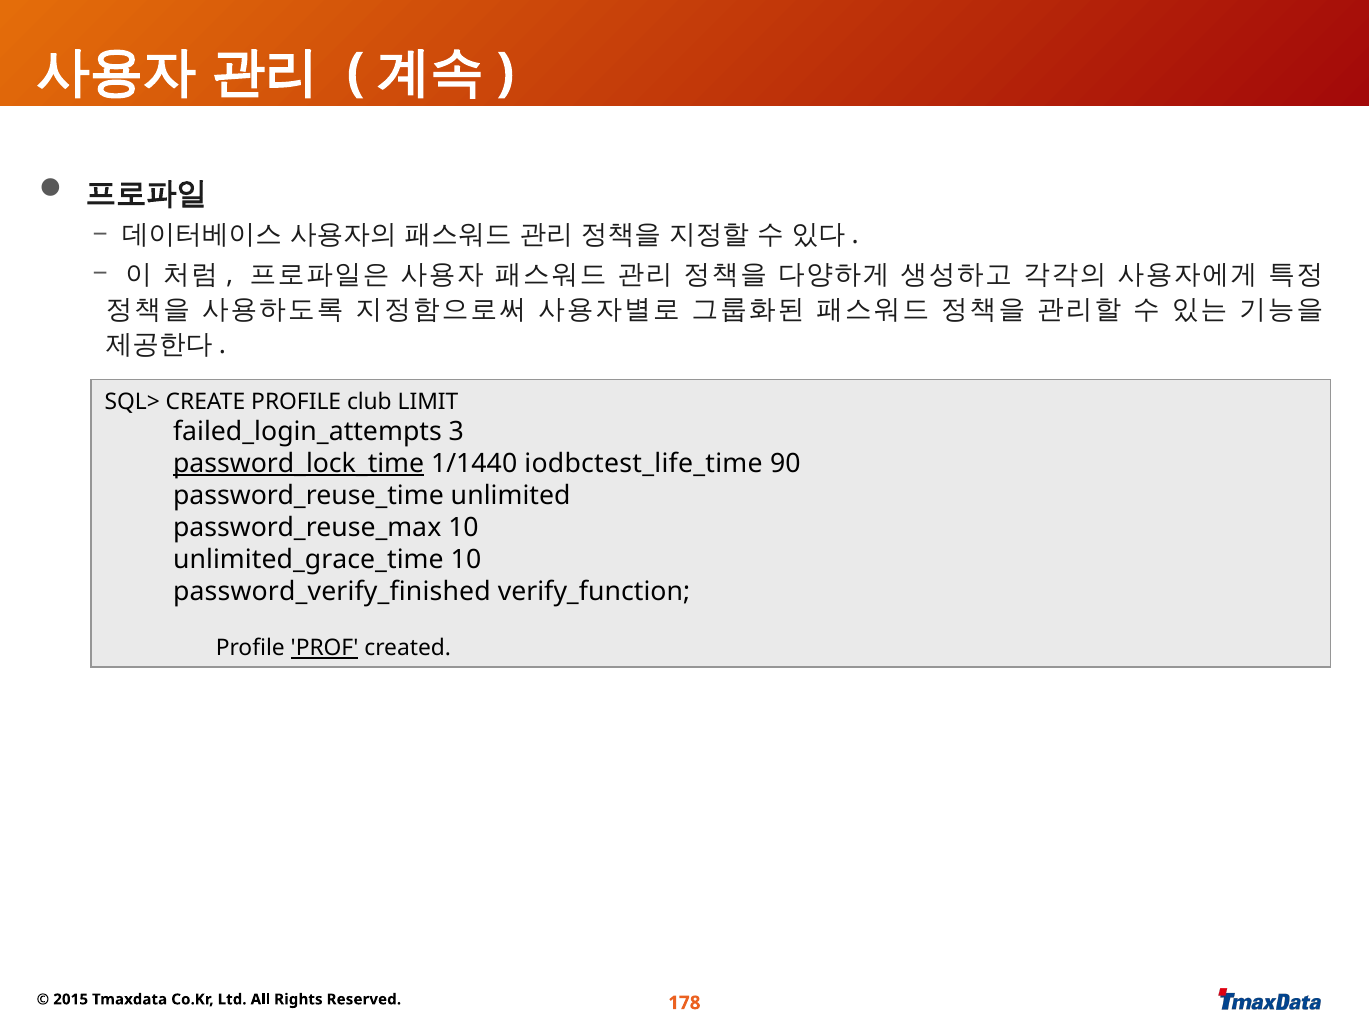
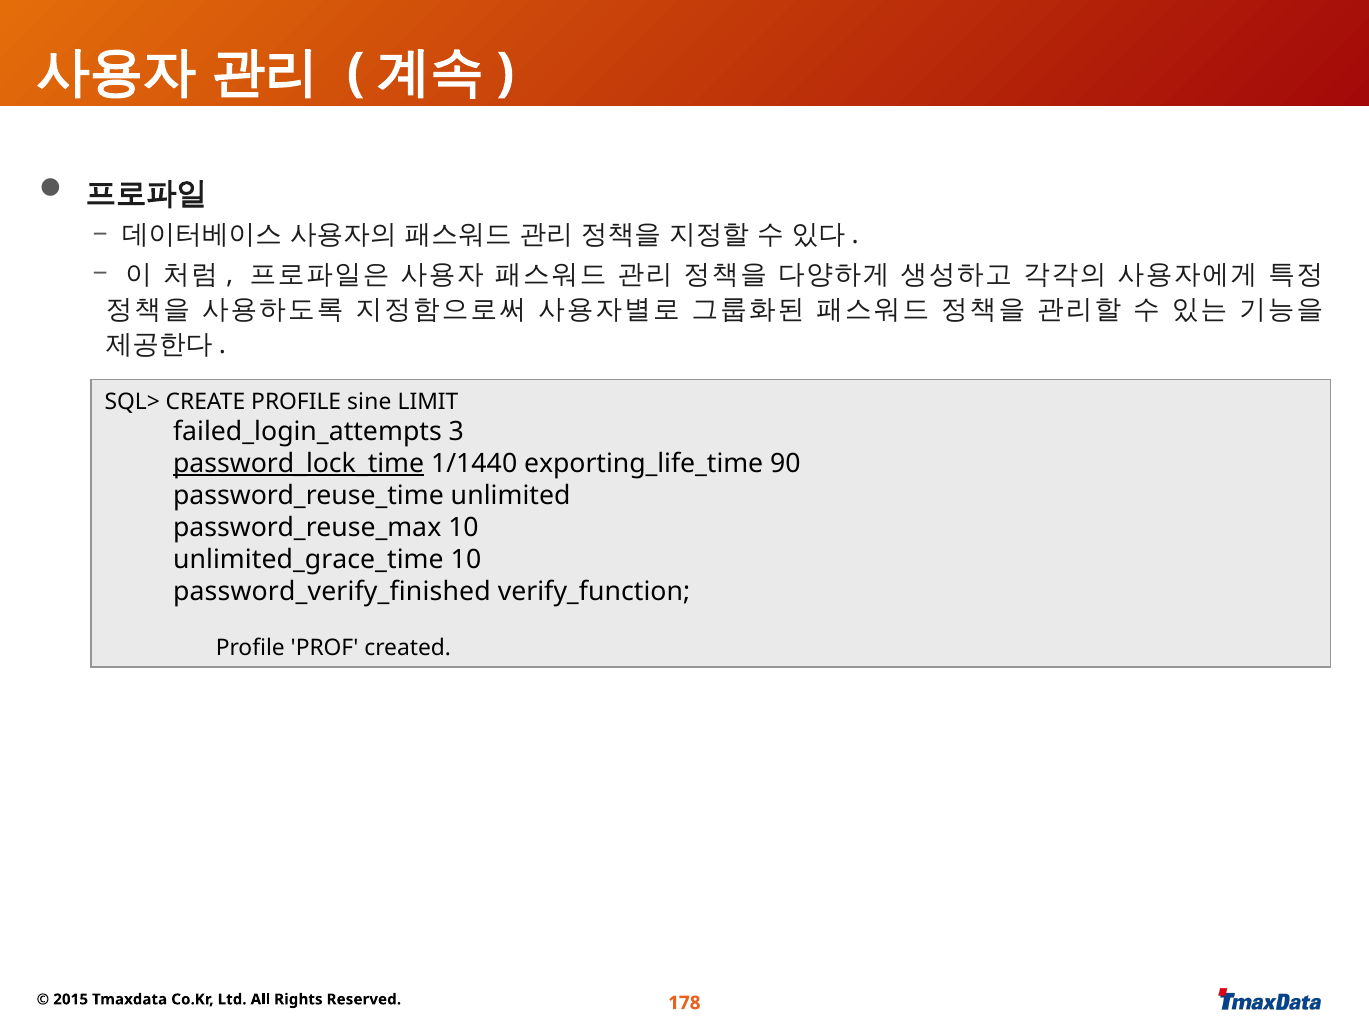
club: club -> sine (369, 402)
iodbctest_life_time: iodbctest_life_time -> exporting_life_time (644, 463)
PROF underline: present -> none (325, 648)
